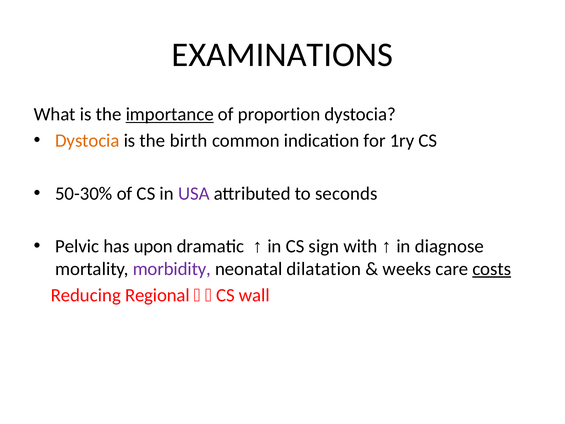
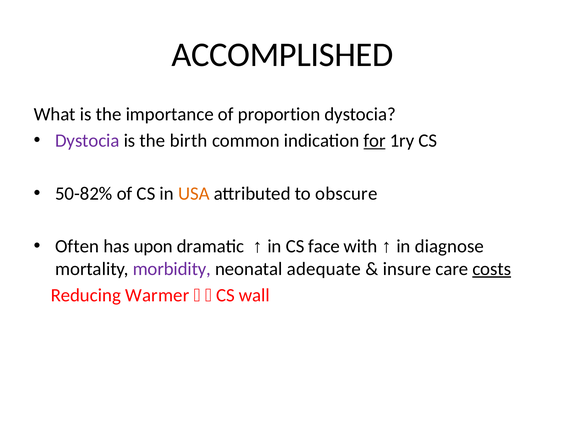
EXAMINATIONS: EXAMINATIONS -> ACCOMPLISHED (282, 55)
importance underline: present -> none (170, 114)
Dystocia colour: orange -> purple (87, 141)
for underline: none -> present (375, 141)
50-30%: 50-30% -> 50-82% (84, 193)
USA colour: purple -> orange (194, 193)
seconds: seconds -> obscure (346, 193)
Pelvic: Pelvic -> Often (77, 246)
sign: sign -> face (324, 246)
dilatation: dilatation -> adequate (324, 269)
weeks: weeks -> insure (407, 269)
Regional: Regional -> Warmer (157, 295)
